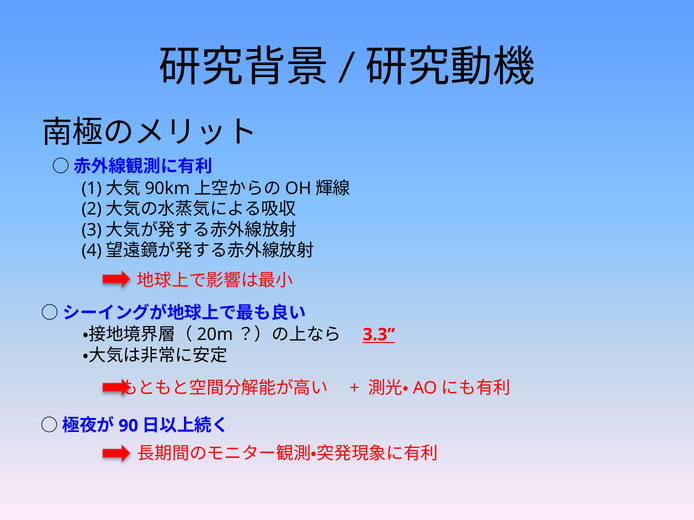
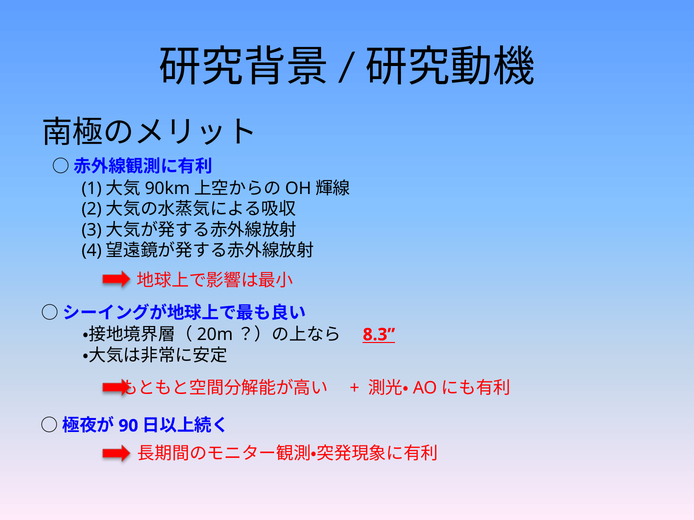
3.3: 3.3 -> 8.3 (379, 335)
